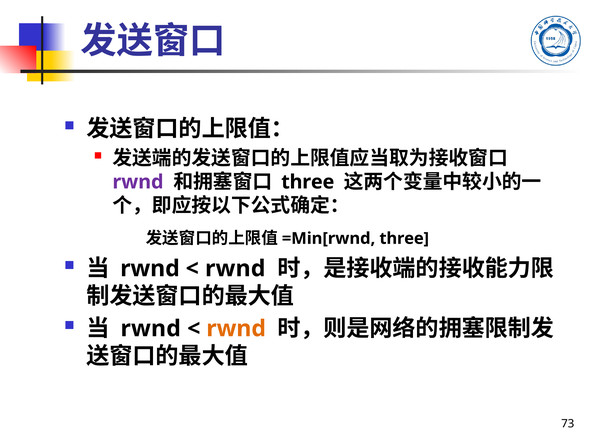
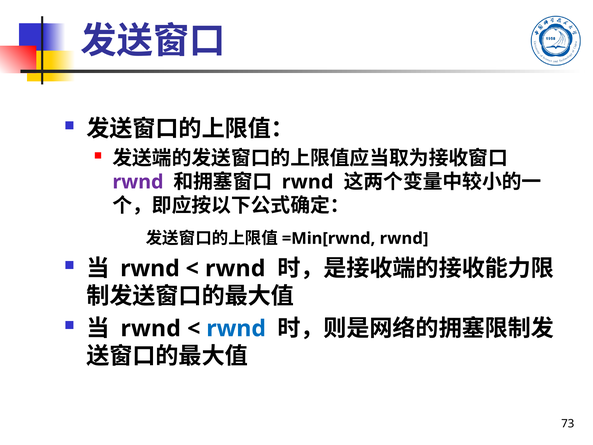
three: three -> rwnd (308, 182)
three: three -> rwnd (404, 238)
rwnd colour: orange -> blue (236, 328)
